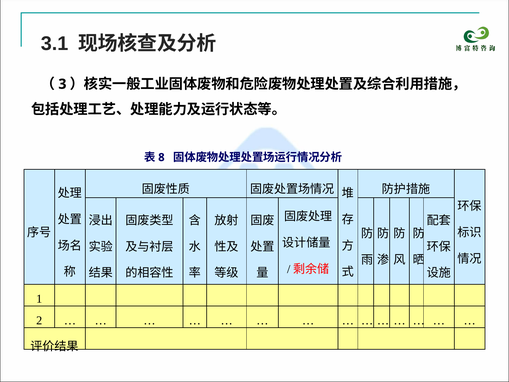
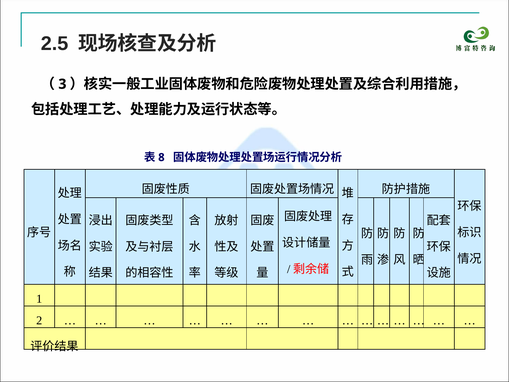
3.1: 3.1 -> 2.5 (55, 44)
